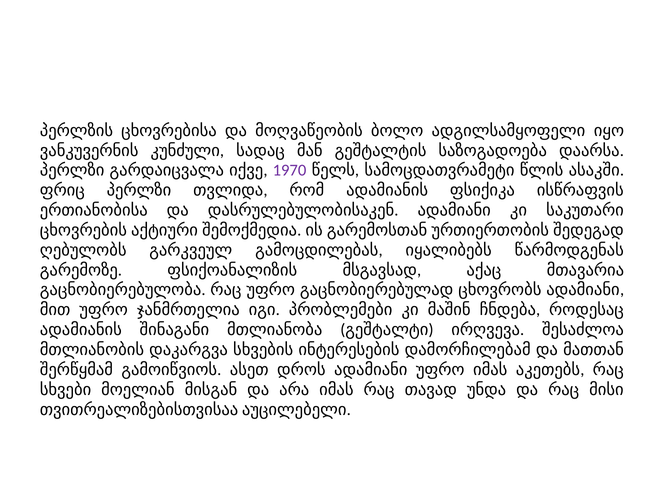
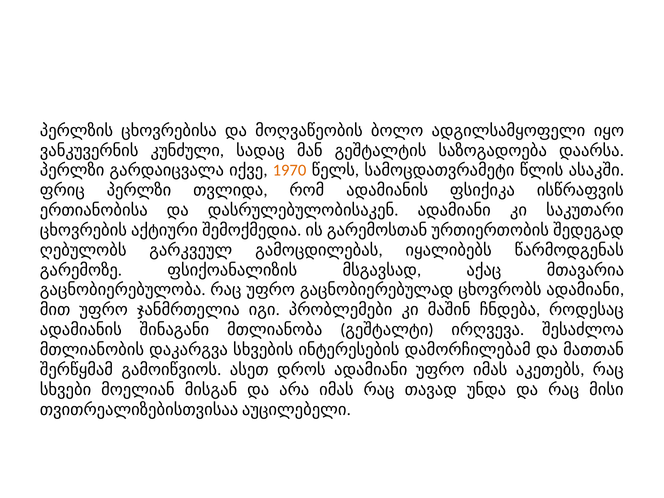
1970 colour: purple -> orange (289, 170)
